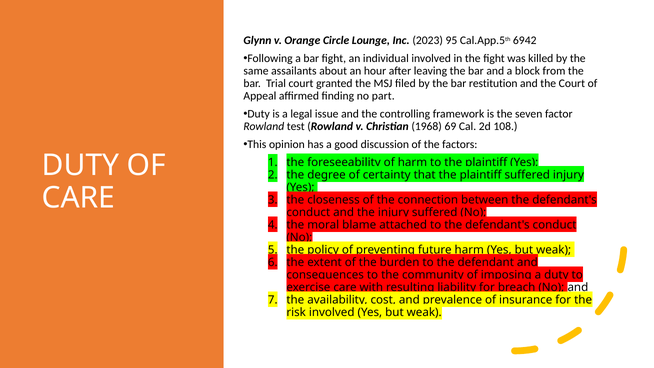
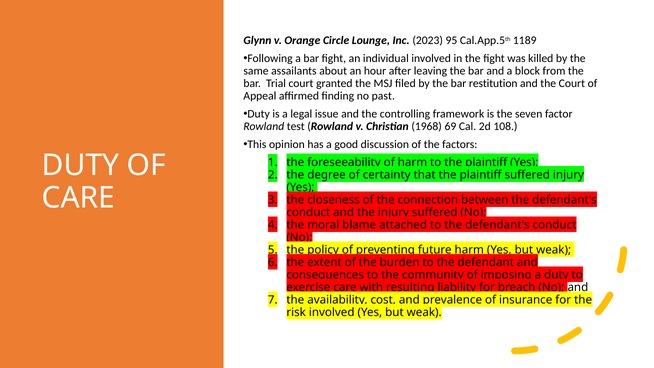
6942: 6942 -> 1189 (525, 40)
part: part -> past (383, 96)
